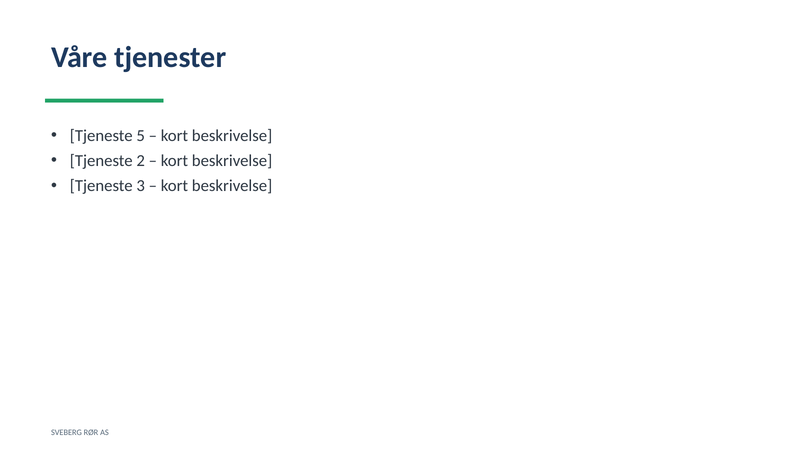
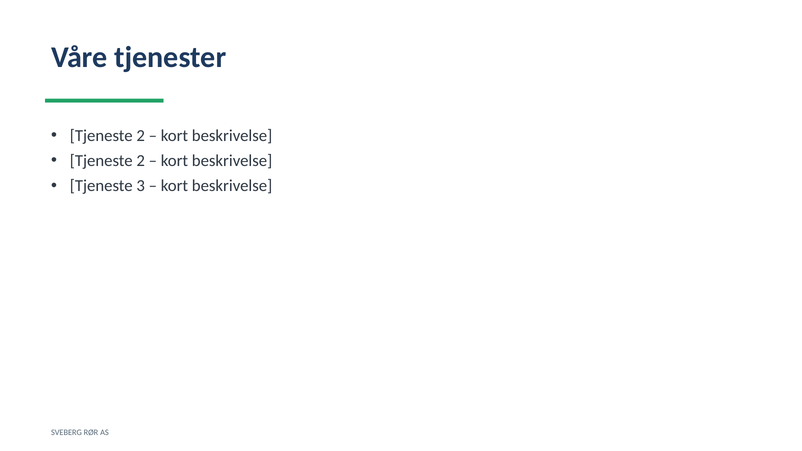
5: 5 -> 2 (141, 136)
